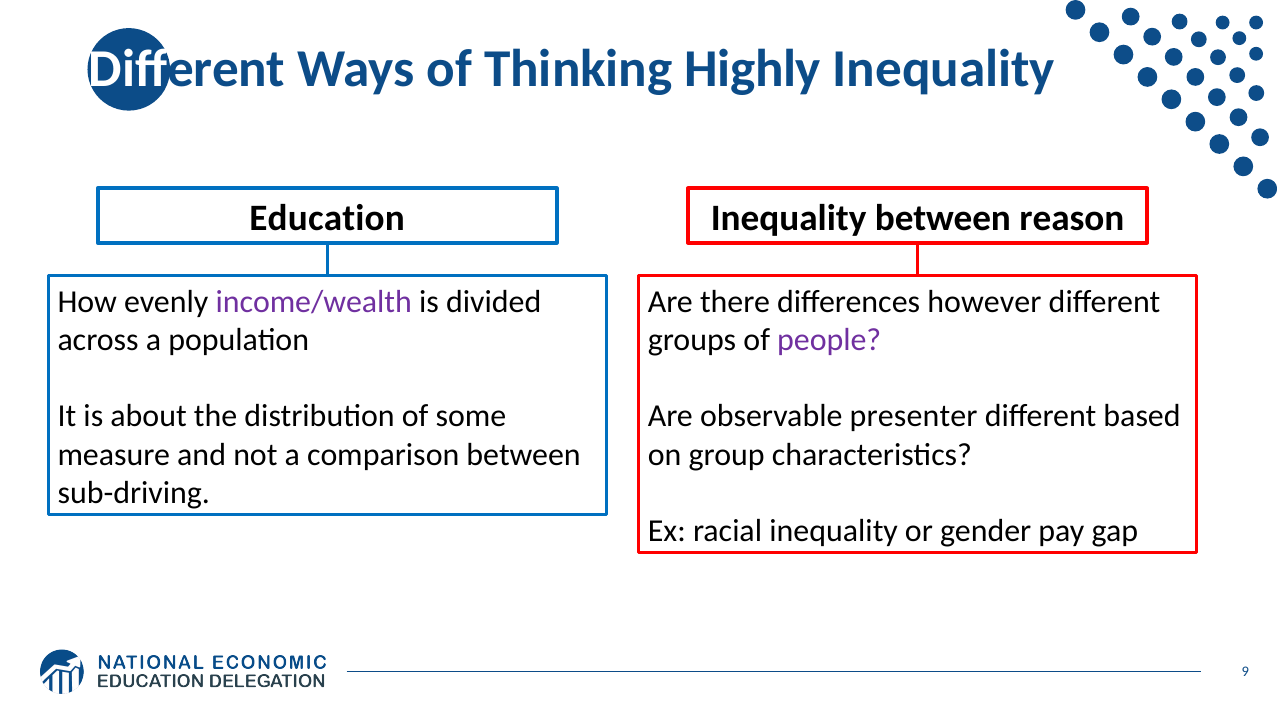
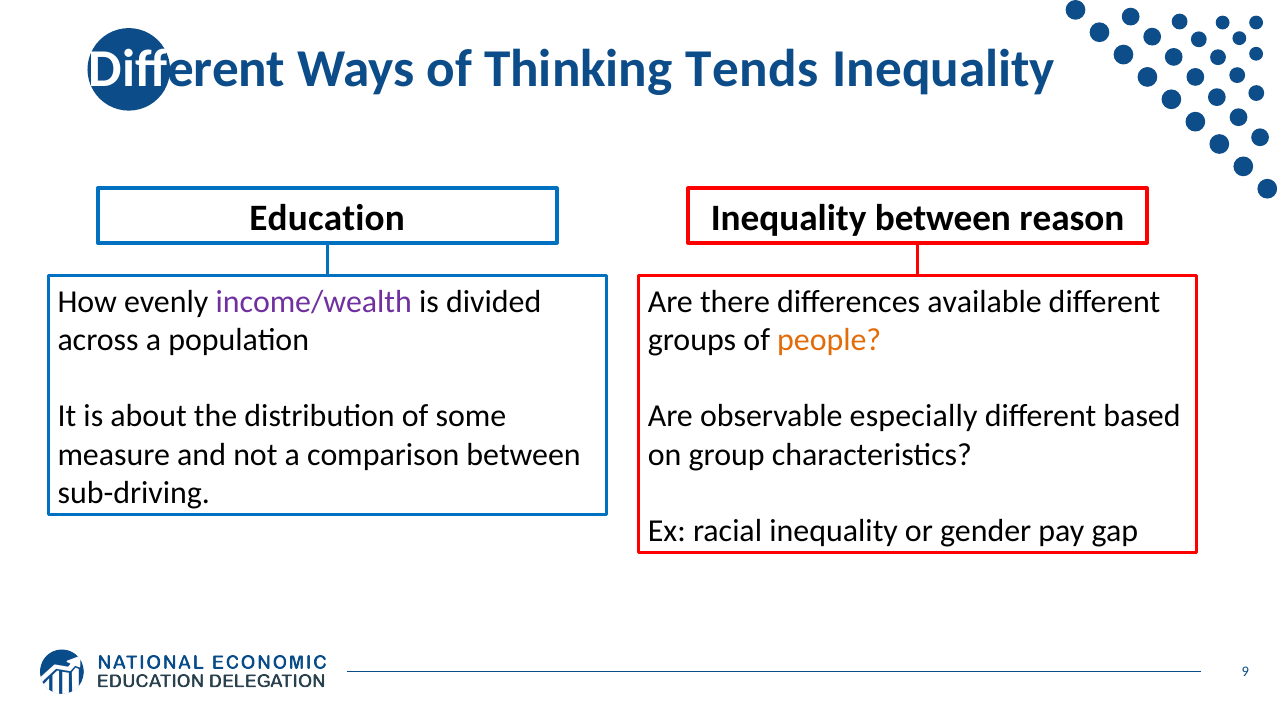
Highly: Highly -> Tends (752, 69)
however: however -> available (985, 302)
people colour: purple -> orange (829, 340)
presenter: presenter -> especially (914, 417)
